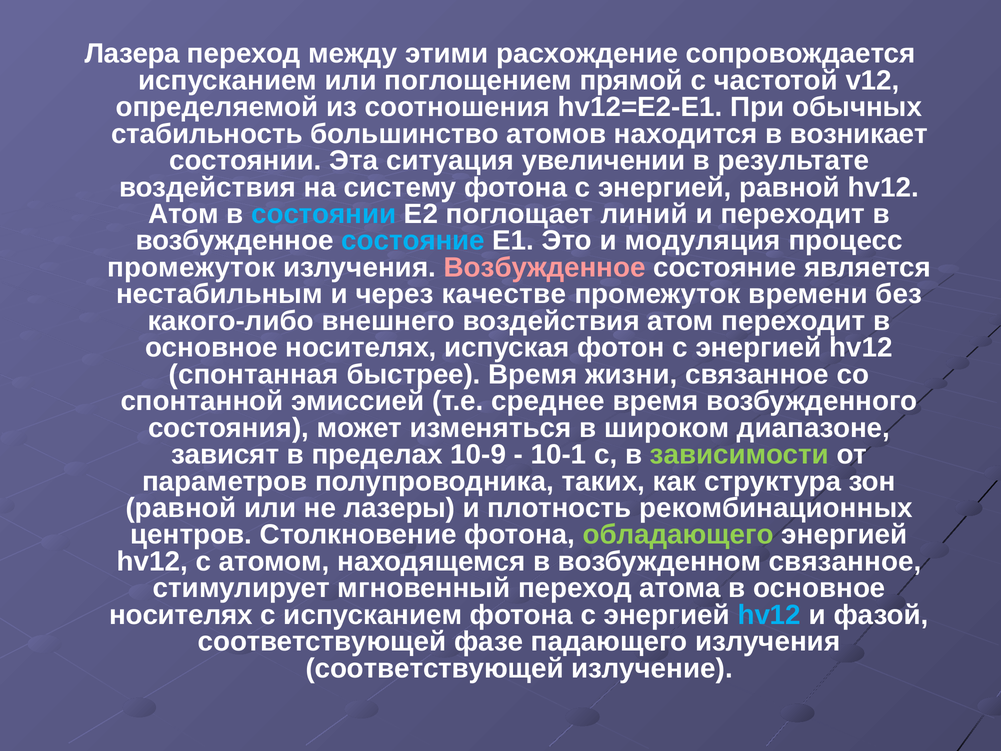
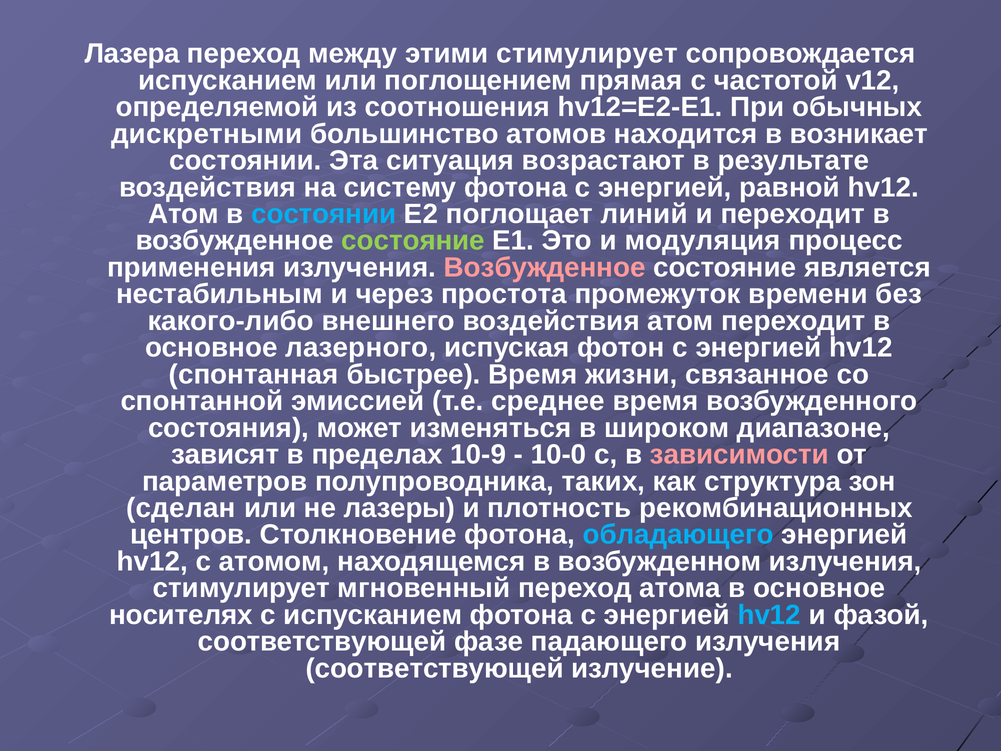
этими расхождение: расхождение -> стимулирует (587, 54)
прямой: прямой -> прямая (631, 80)
стабильность: стабильность -> дискретными (207, 134)
увеличении: увеличении -> возрастают (603, 161)
состояние colour: light blue -> light green (413, 241)
промежуток: промежуток -> применения (191, 267)
качестве: качестве -> простота (504, 294)
носителях: носителях -> лазерного (361, 348)
10-1: 10-1 -> 10-0 (559, 454)
зависимости colour: light green -> pink (739, 454)
равной: равной -> сделан (181, 508)
обладающего colour: light green -> light blue (678, 535)
возбужденном связанное: связанное -> излучения (845, 561)
